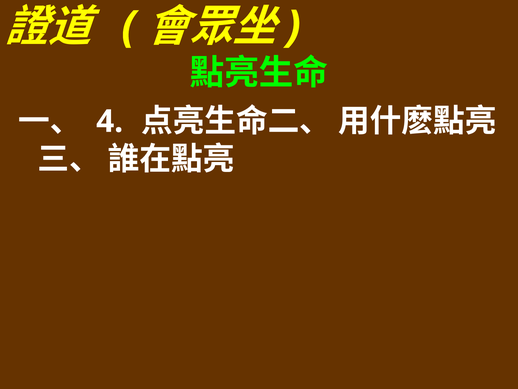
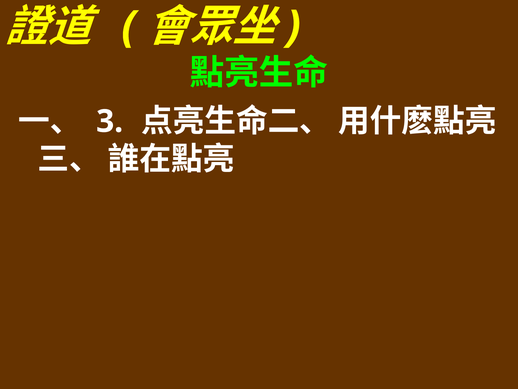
4: 4 -> 3 (110, 121)
